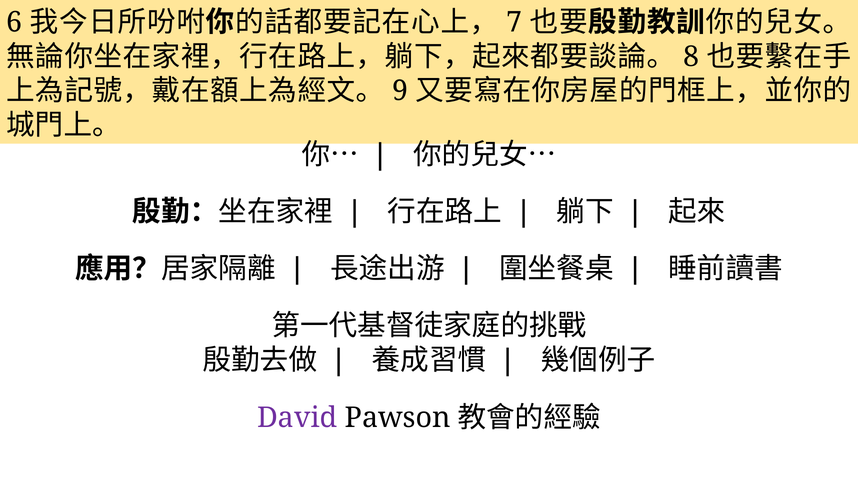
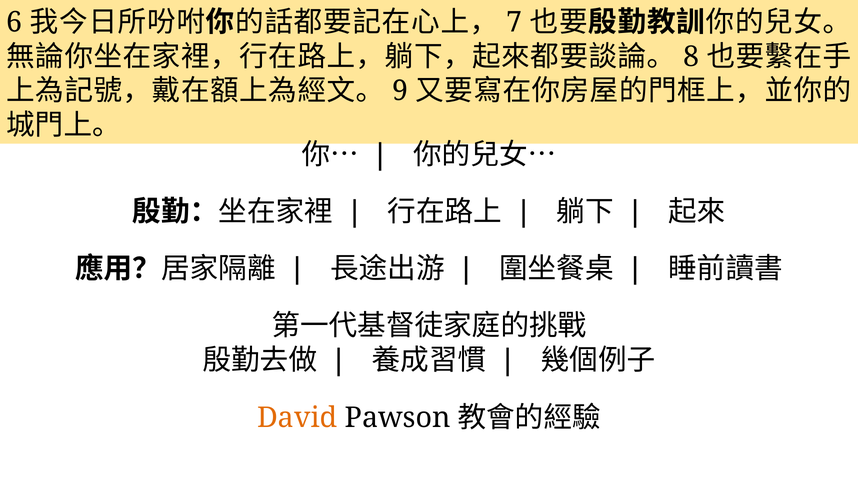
David colour: purple -> orange (297, 417)
